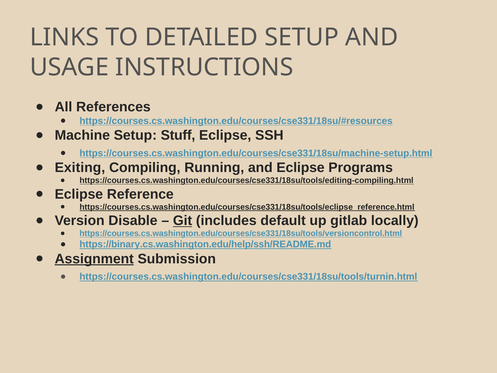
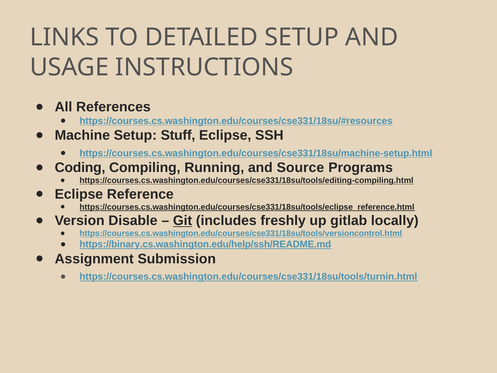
Exiting: Exiting -> Coding (80, 167)
and Eclipse: Eclipse -> Source (300, 167)
default: default -> freshly (283, 221)
Assignment underline: present -> none (94, 259)
